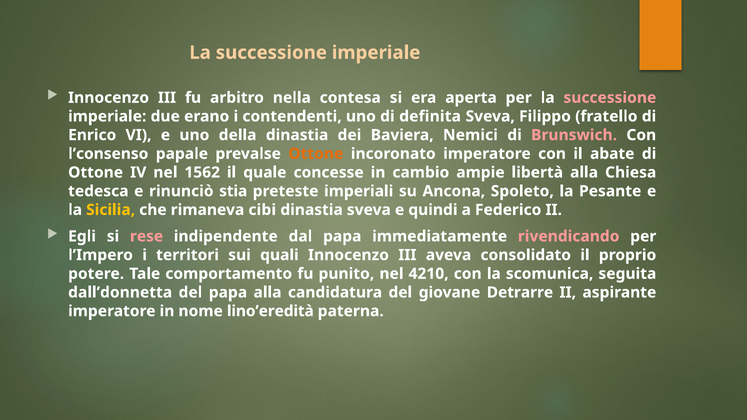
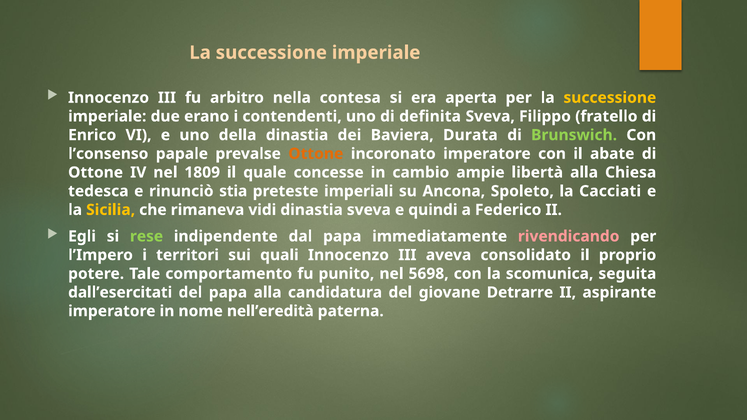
successione colour: pink -> yellow (610, 98)
Nemici: Nemici -> Durata (470, 135)
Brunswich colour: pink -> light green (574, 135)
1562: 1562 -> 1809 (202, 173)
Pesante: Pesante -> Cacciati (610, 191)
cibi: cibi -> vidi (262, 210)
rese colour: pink -> light green (147, 236)
4210: 4210 -> 5698 (429, 274)
dall’donnetta: dall’donnetta -> dall’esercitati (120, 293)
lino’eredità: lino’eredità -> nell’eredità (270, 311)
